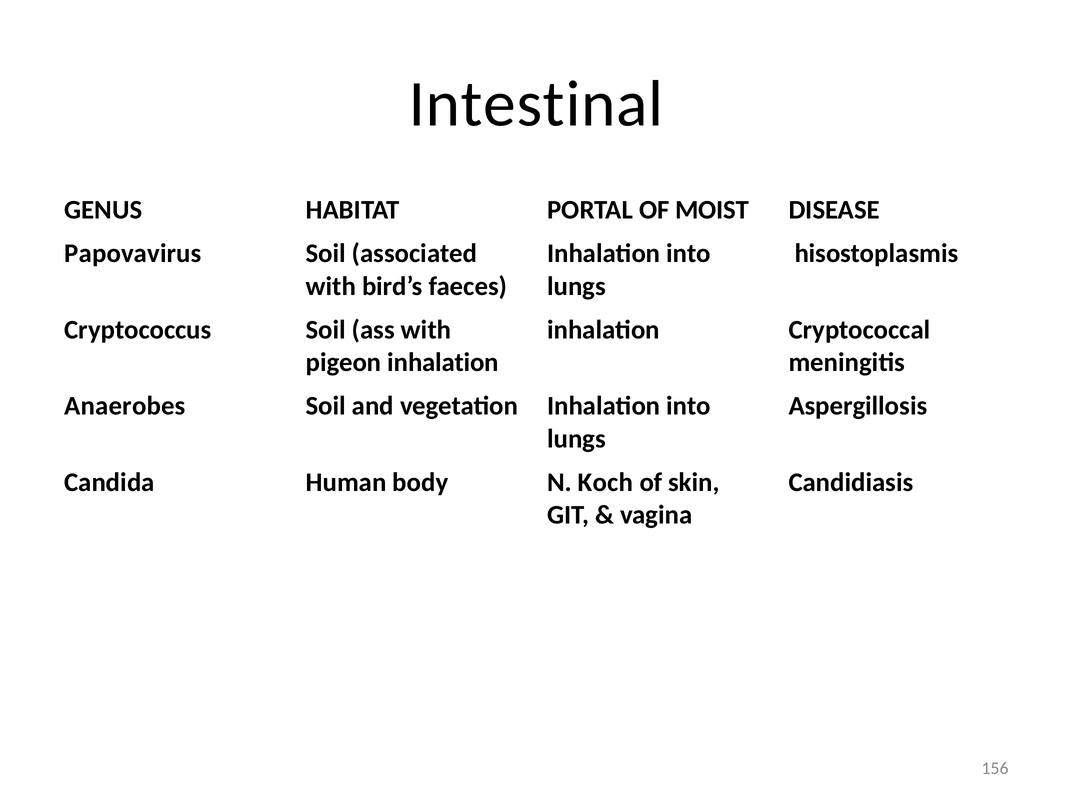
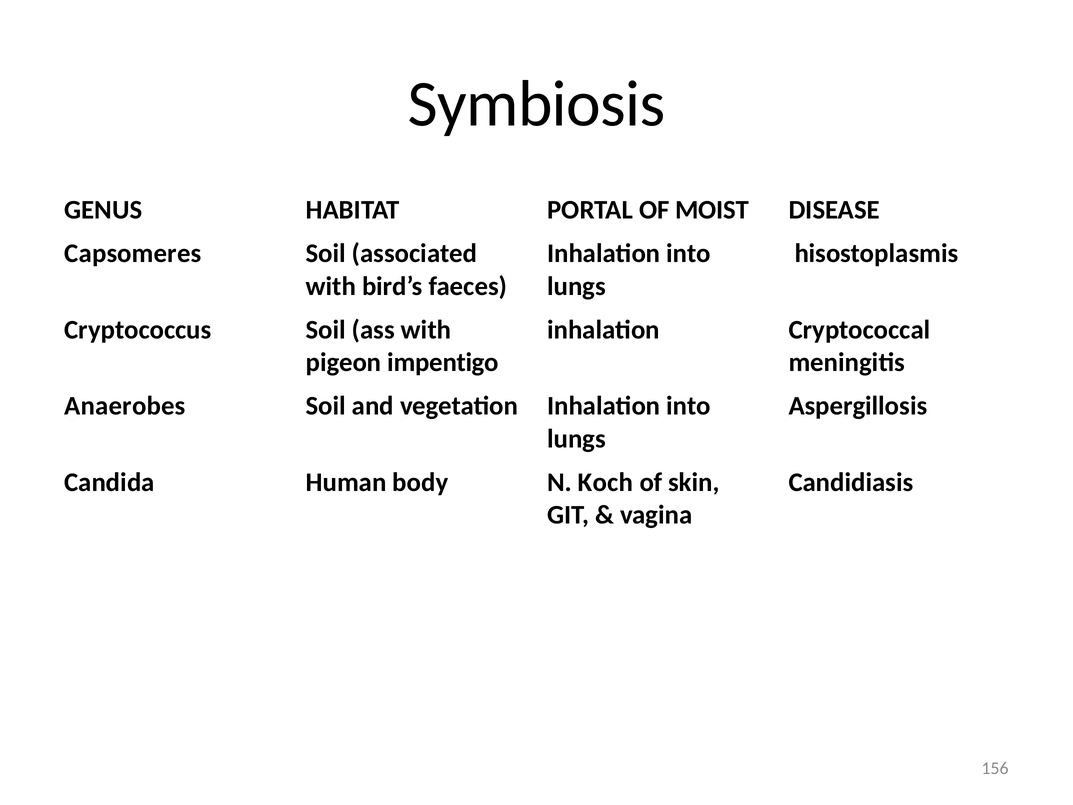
Intestinal: Intestinal -> Symbiosis (537, 104)
Papovavirus: Papovavirus -> Capsomeres (133, 253)
pigeon inhalation: inhalation -> impentigo (443, 362)
